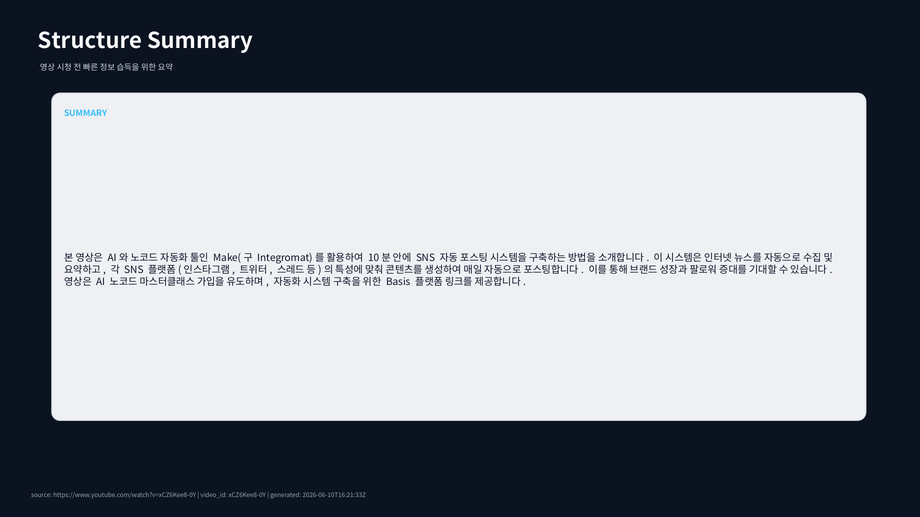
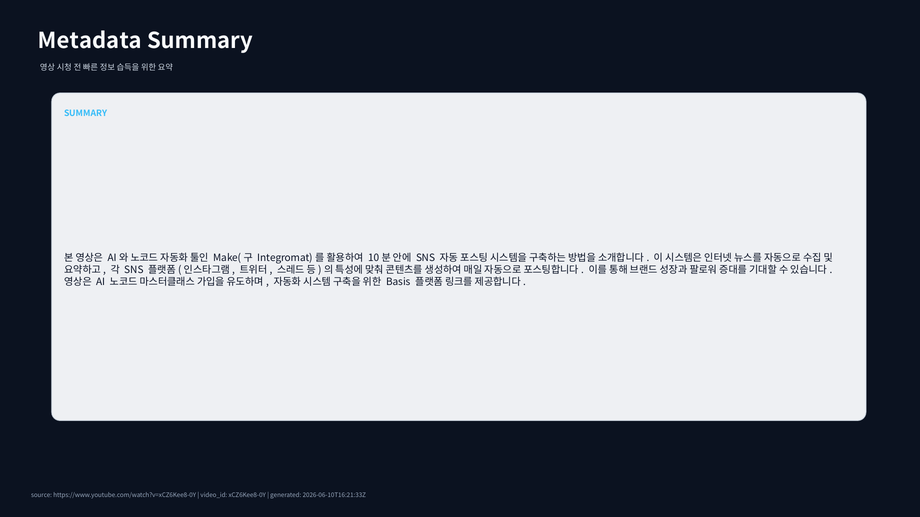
Structure: Structure -> Metadata (90, 41)
